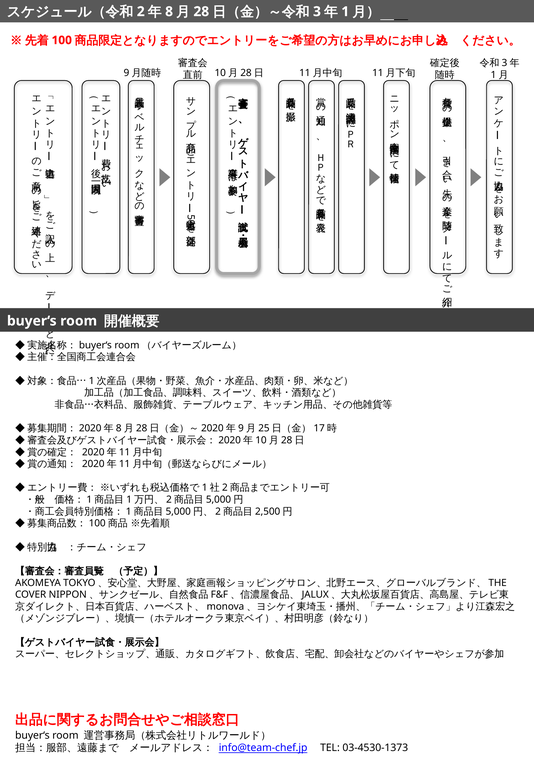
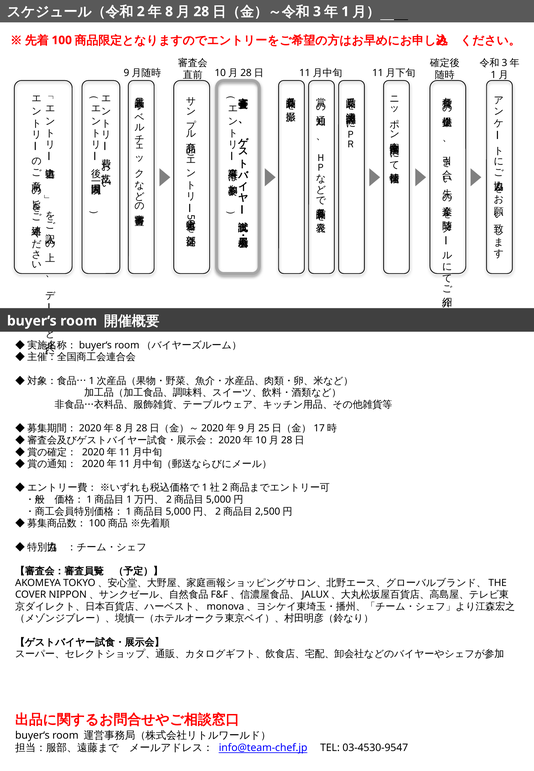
03-4530-1373: 03-4530-1373 -> 03-4530-9547 (375, 748)
